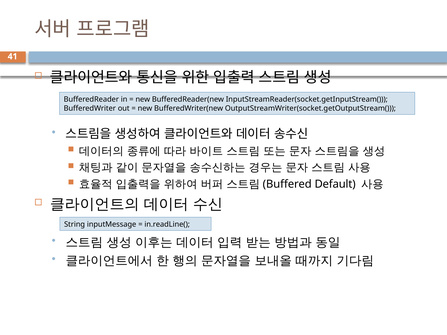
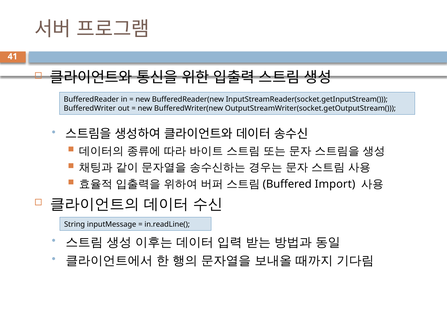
Default: Default -> Import (335, 184)
